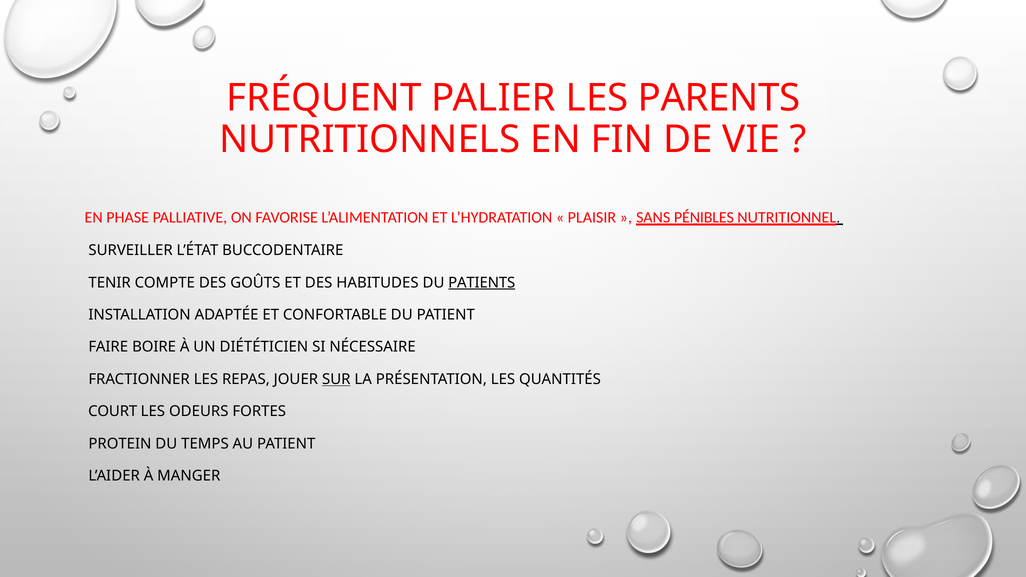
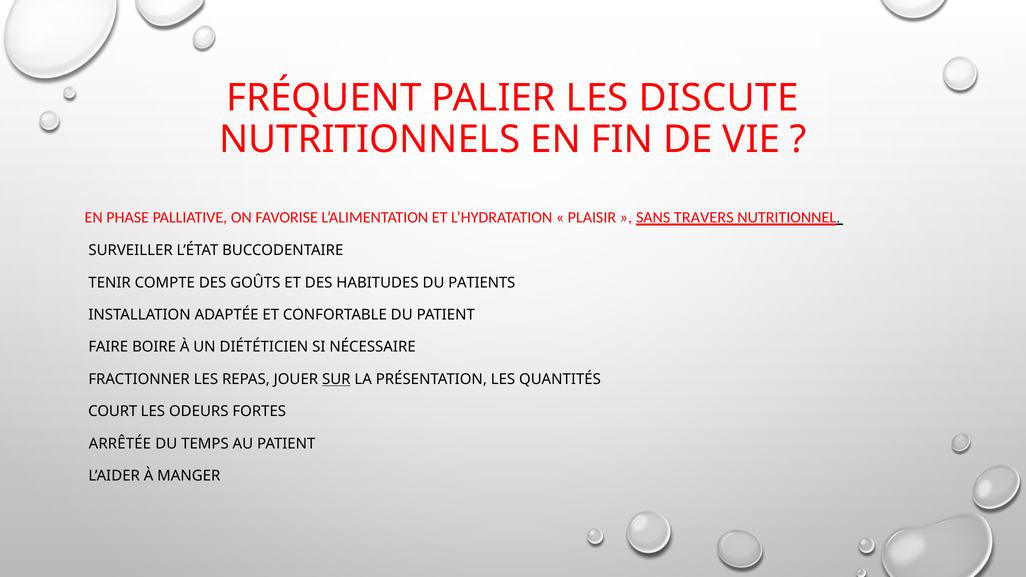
PARENTS: PARENTS -> DISCUTE (719, 98)
PÉNIBLES: PÉNIBLES -> TRAVERS (704, 218)
PATIENTS underline: present -> none (482, 283)
PROTEIN: PROTEIN -> ARRÊTÉE (120, 444)
